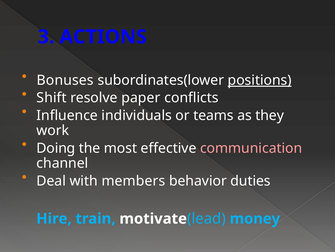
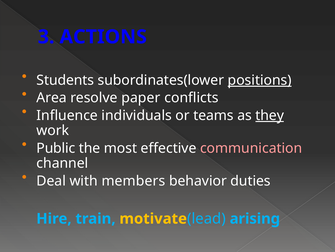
Bonuses: Bonuses -> Students (65, 80)
Shift: Shift -> Area (52, 98)
they underline: none -> present (270, 115)
Doing: Doing -> Public (56, 148)
motivate colour: white -> yellow (153, 218)
money: money -> arising (255, 218)
